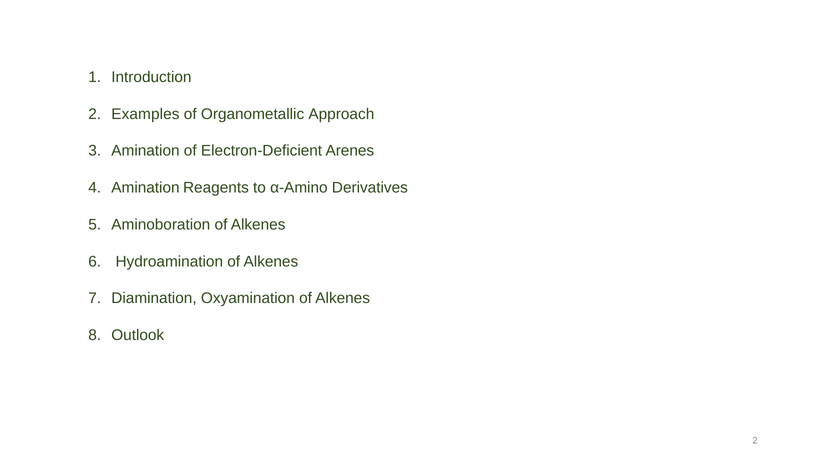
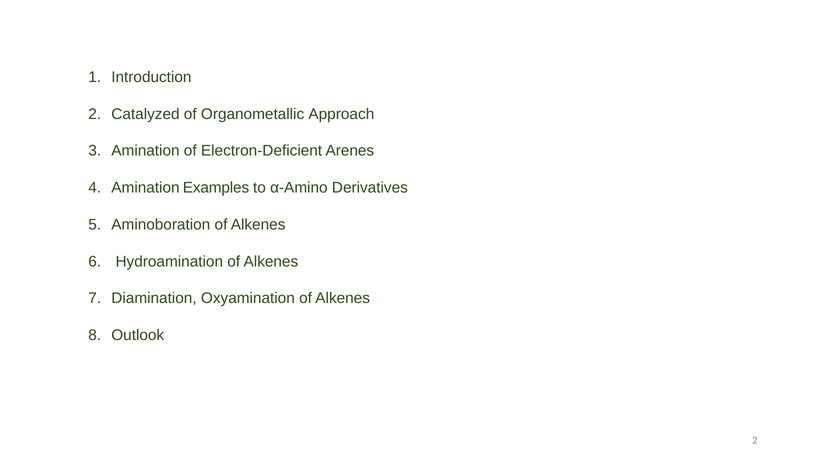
Examples: Examples -> Catalyzed (145, 114)
Reagents: Reagents -> Examples (216, 188)
